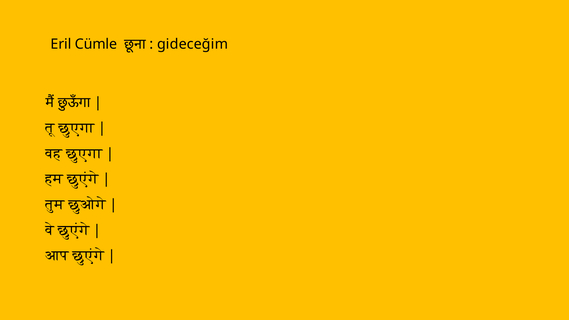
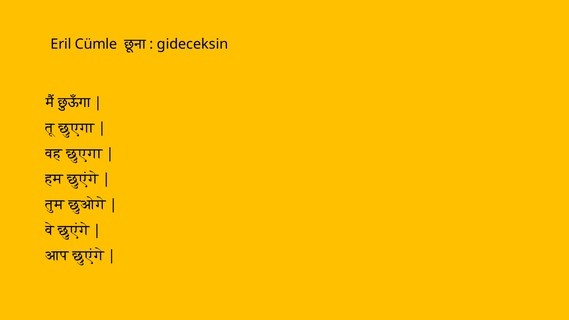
gideceğim: gideceğim -> gideceksin (193, 44)
